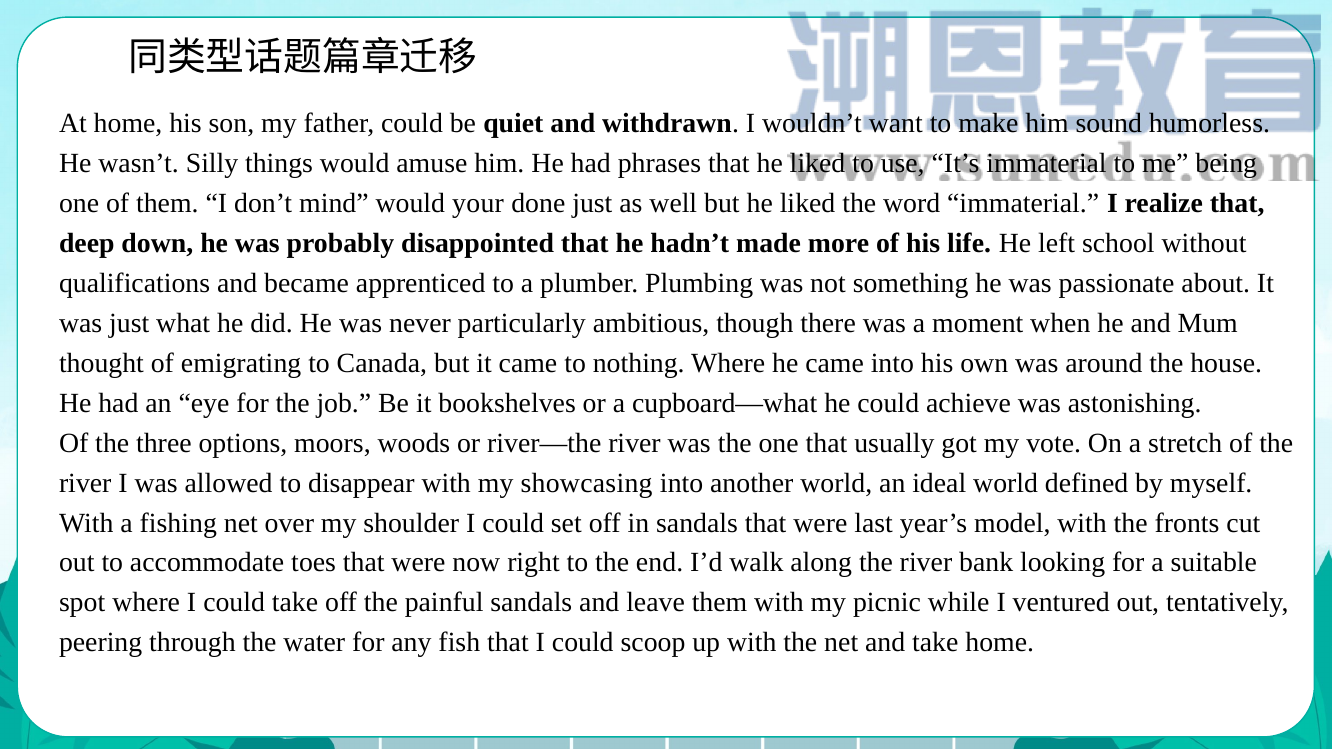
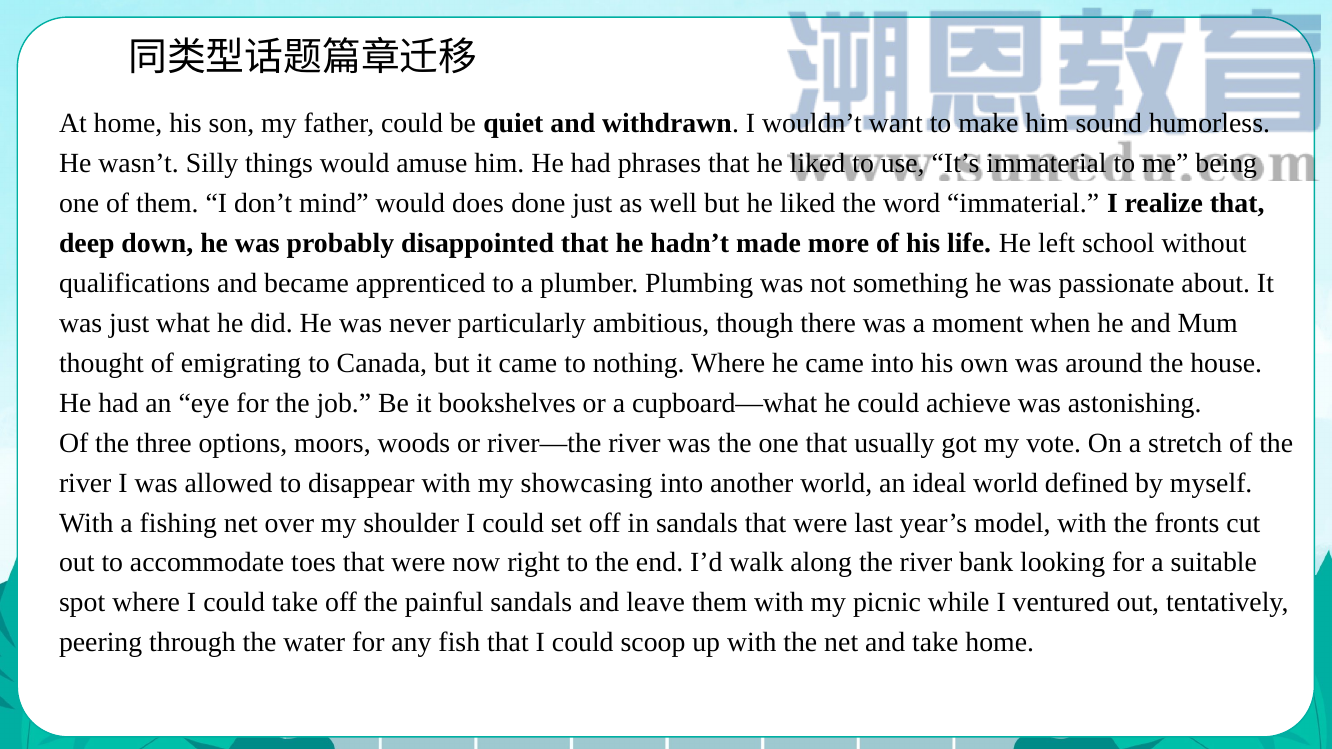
your: your -> does (478, 203)
